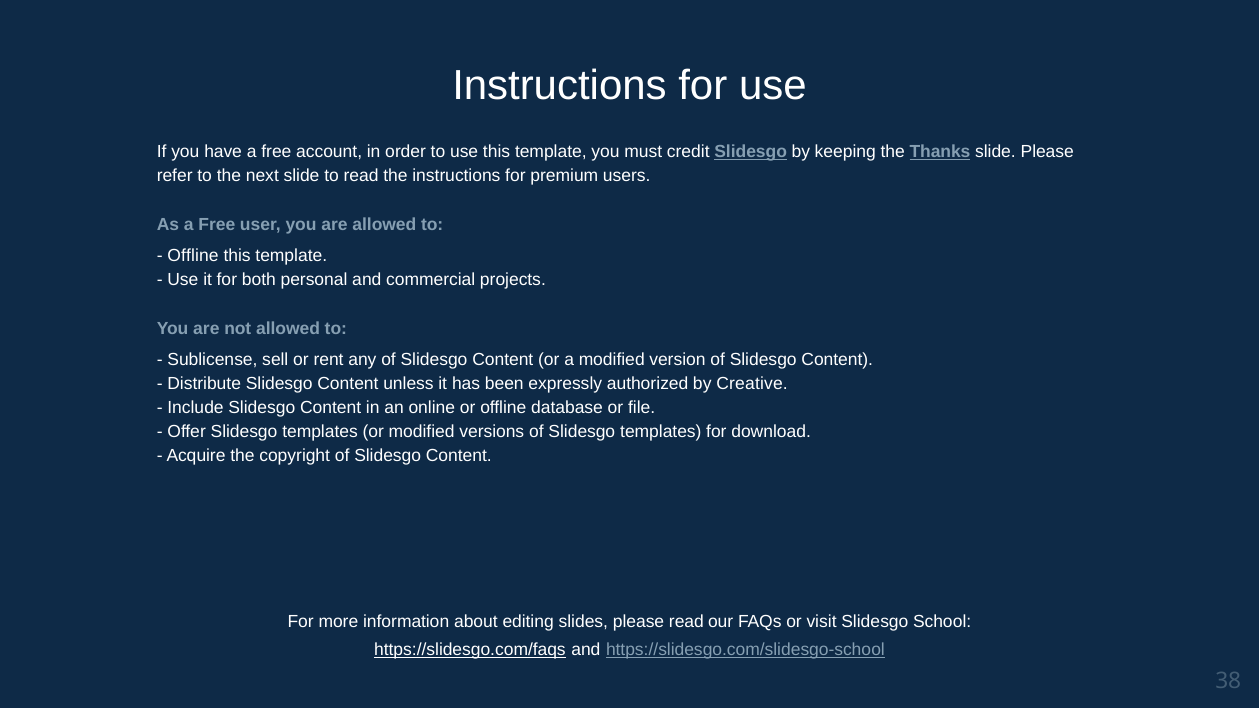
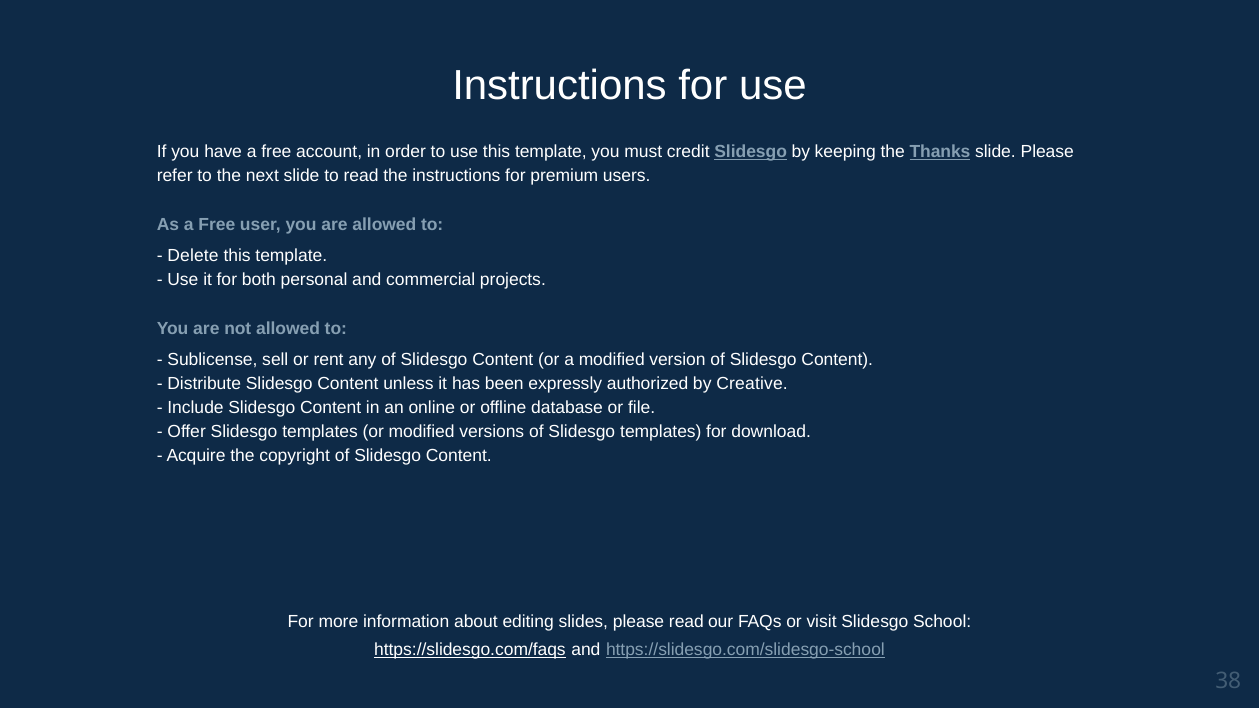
Offline: Offline -> Delete (193, 256)
